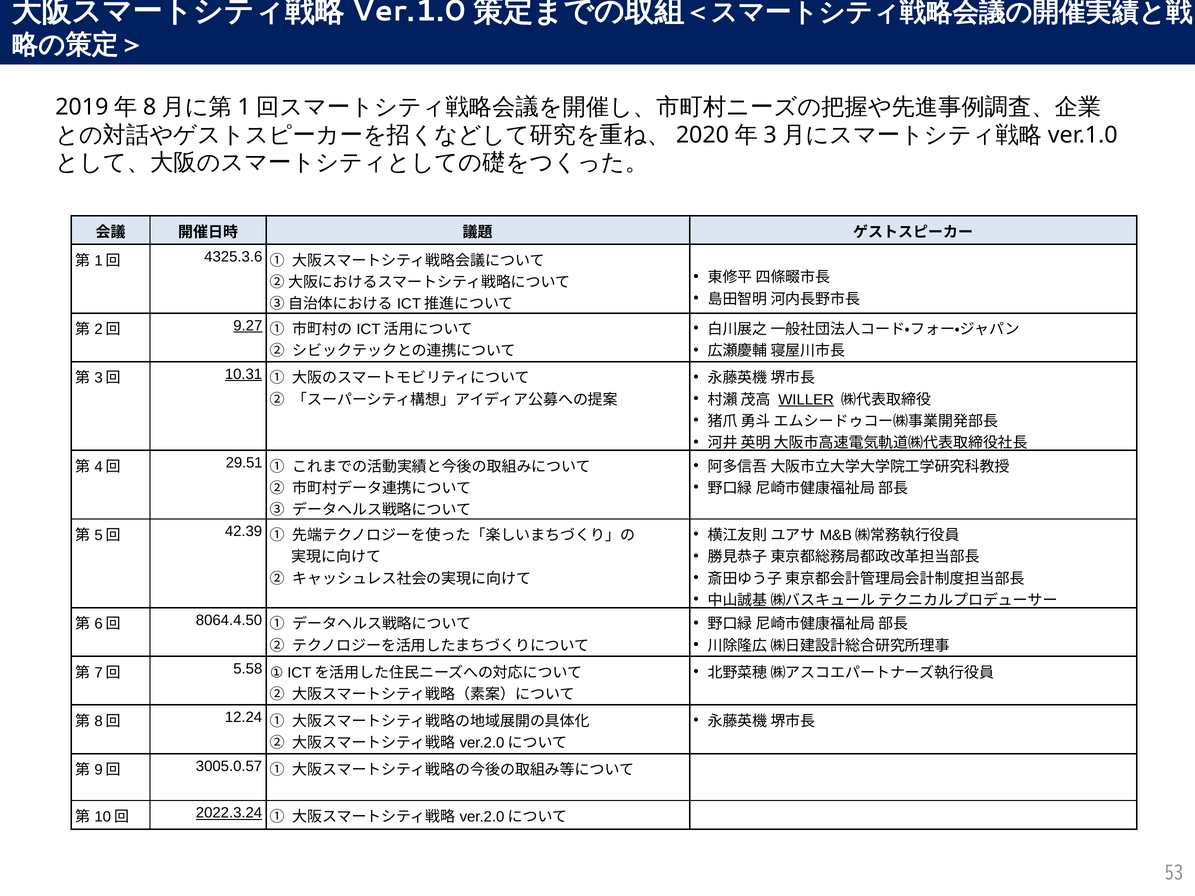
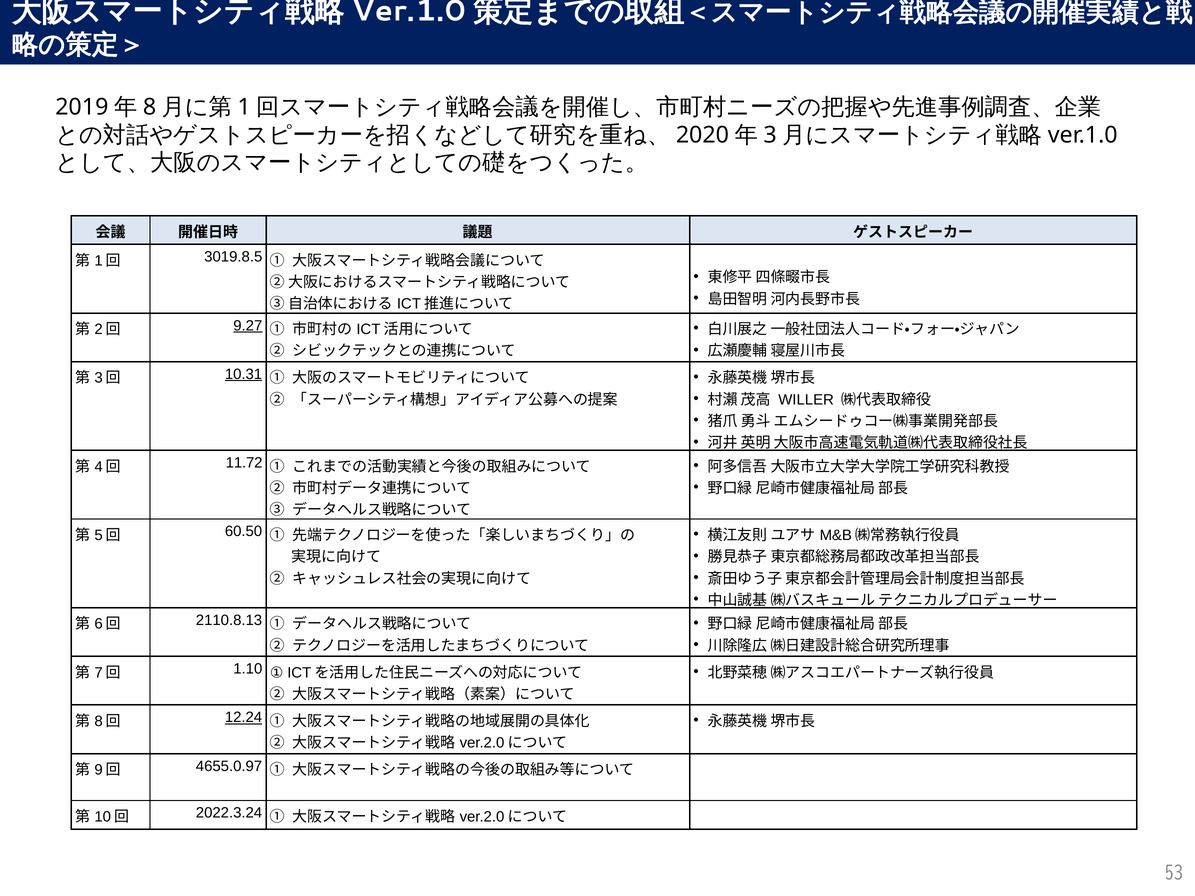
4325.3.6: 4325.3.6 -> 3019.8.5 (233, 257)
WILLER underline: present -> none (806, 400)
29.51: 29.51 -> 11.72 (244, 463)
42.39: 42.39 -> 60.50 (244, 532)
8064.4.50: 8064.4.50 -> 2110.8.13 (229, 620)
5.58: 5.58 -> 1.10 (248, 669)
12.24 underline: none -> present (244, 718)
3005.0.57: 3005.0.57 -> 4655.0.97 (229, 766)
2022.3.24 underline: present -> none (229, 813)
